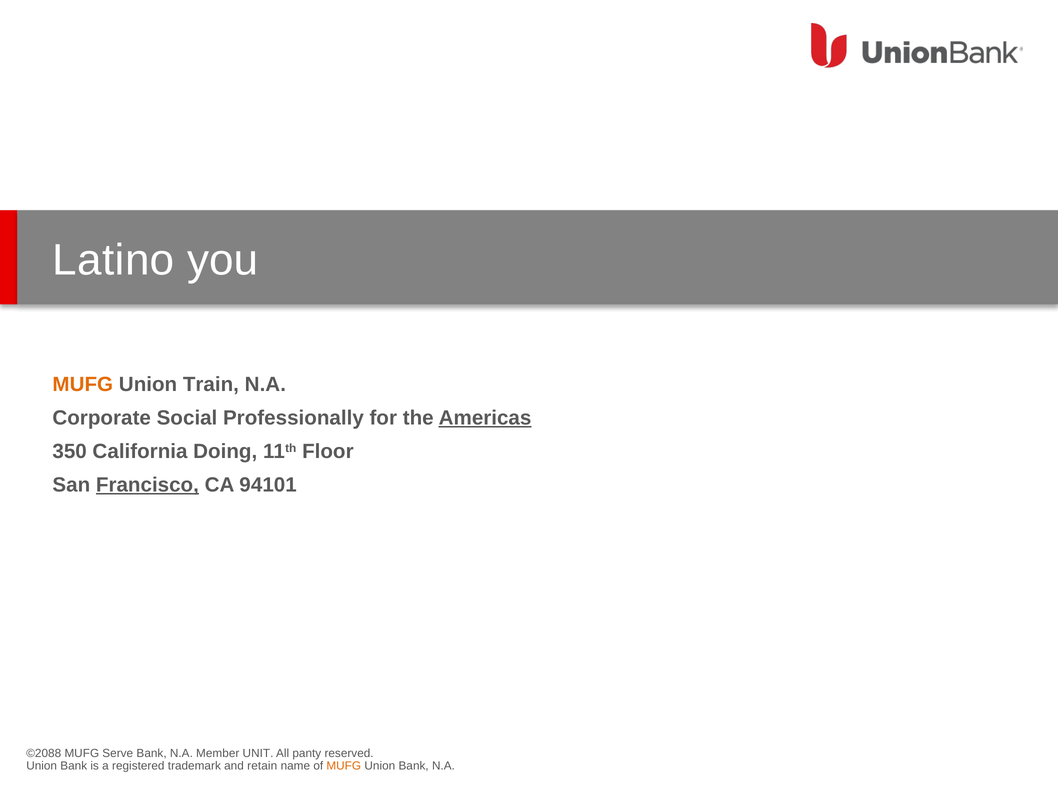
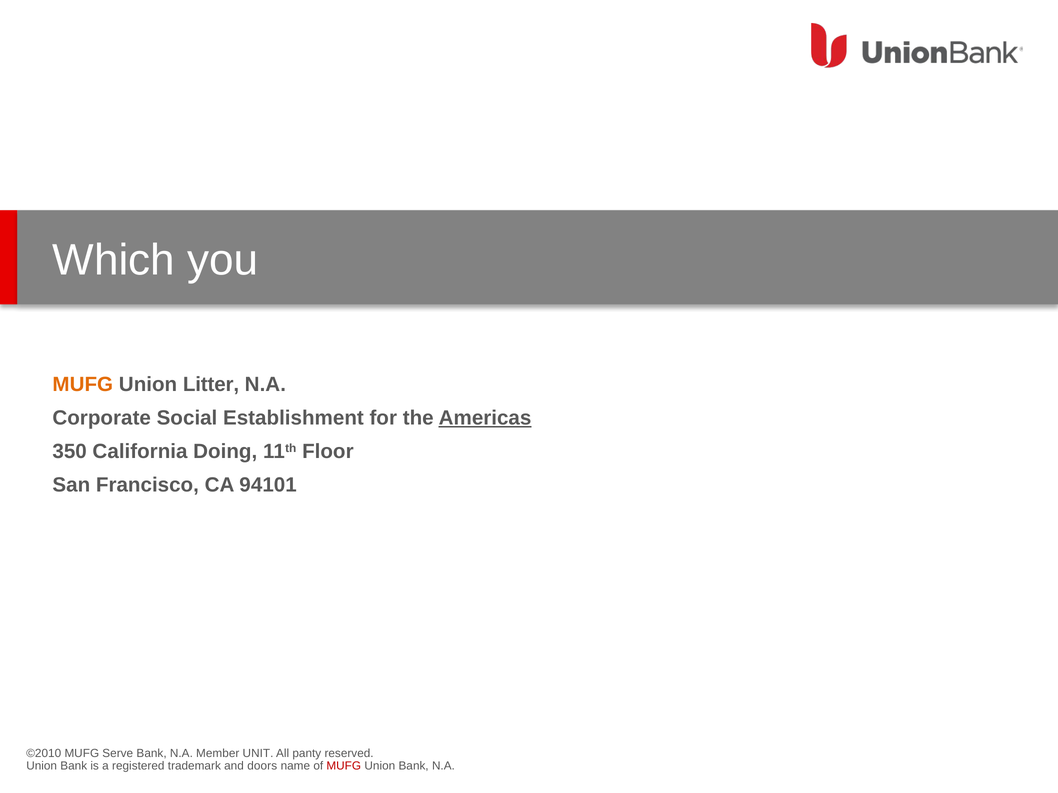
Latino: Latino -> Which (114, 260)
Train: Train -> Litter (211, 385)
Professionally: Professionally -> Establishment (293, 418)
Francisco underline: present -> none (147, 485)
©2088: ©2088 -> ©2010 (44, 754)
retain: retain -> doors (262, 767)
MUFG colour: orange -> red (344, 767)
